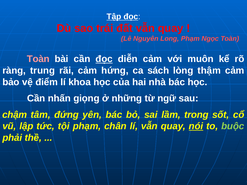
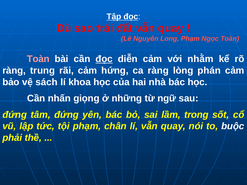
muôn: muôn -> nhằm (200, 59)
ca sách: sách -> ràng (158, 71)
thậm: thậm -> phán (209, 71)
điểm: điểm -> sách (47, 82)
chậm: chậm -> đứng (15, 115)
nói underline: present -> none (196, 126)
buộc colour: light green -> white (233, 126)
